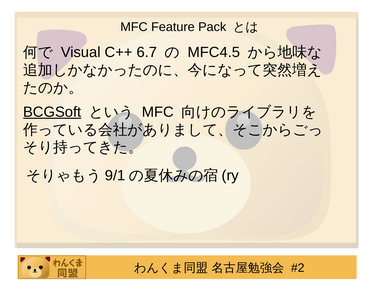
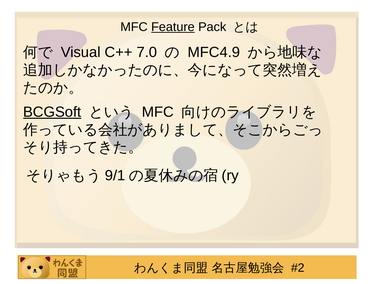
Feature underline: none -> present (173, 27)
6.7: 6.7 -> 7.0 (147, 52)
MFC4.5: MFC4.5 -> MFC4.9 (214, 52)
